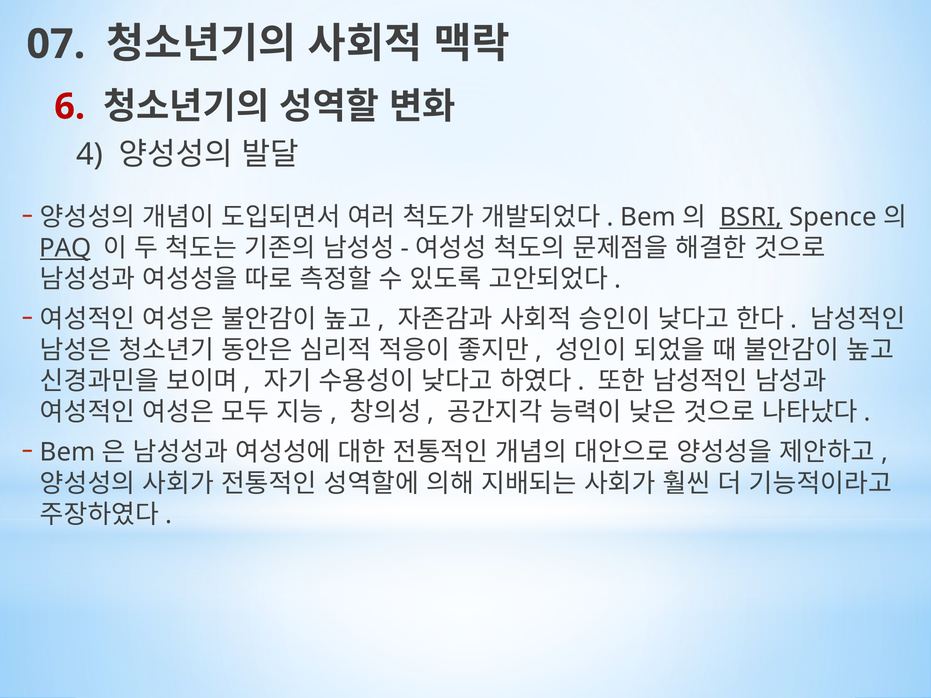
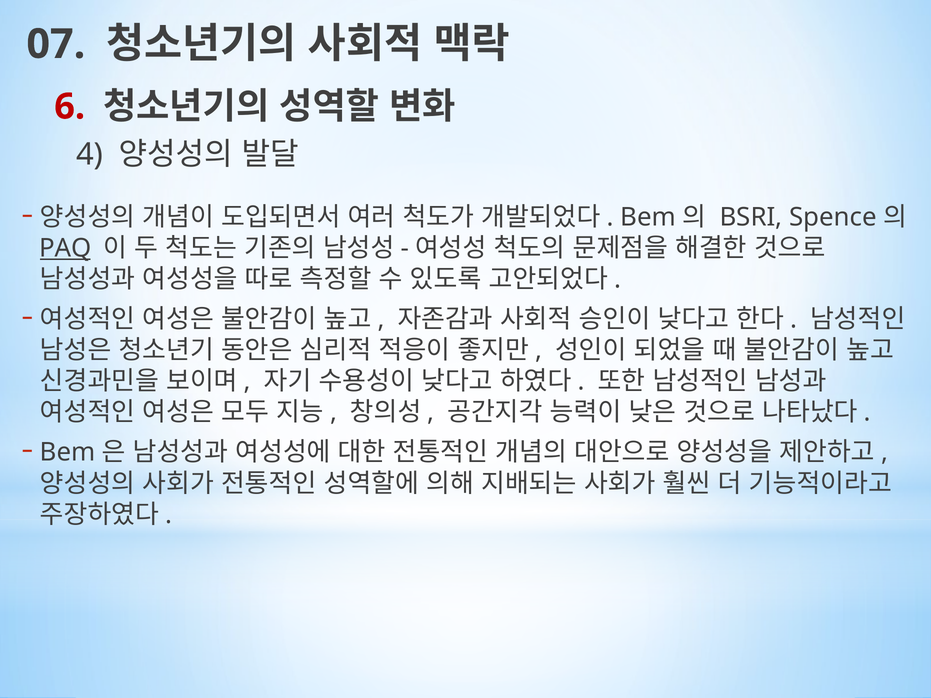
BSRI underline: present -> none (751, 217)
